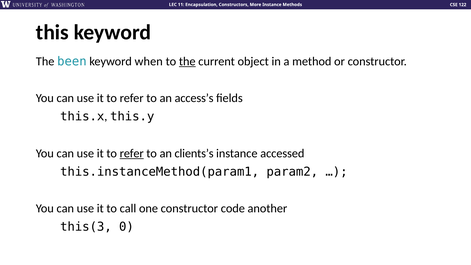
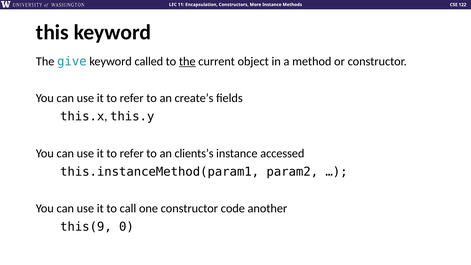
been: been -> give (72, 61)
when: when -> called (149, 61)
access’s: access’s -> create’s (194, 98)
refer underline: present -> none (132, 153)
this(3: this(3 -> this(9 (86, 227)
